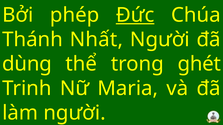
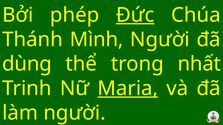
Nhất: Nhất -> Mình (97, 40)
ghét: ghét -> nhất (199, 64)
Maria underline: none -> present (128, 89)
